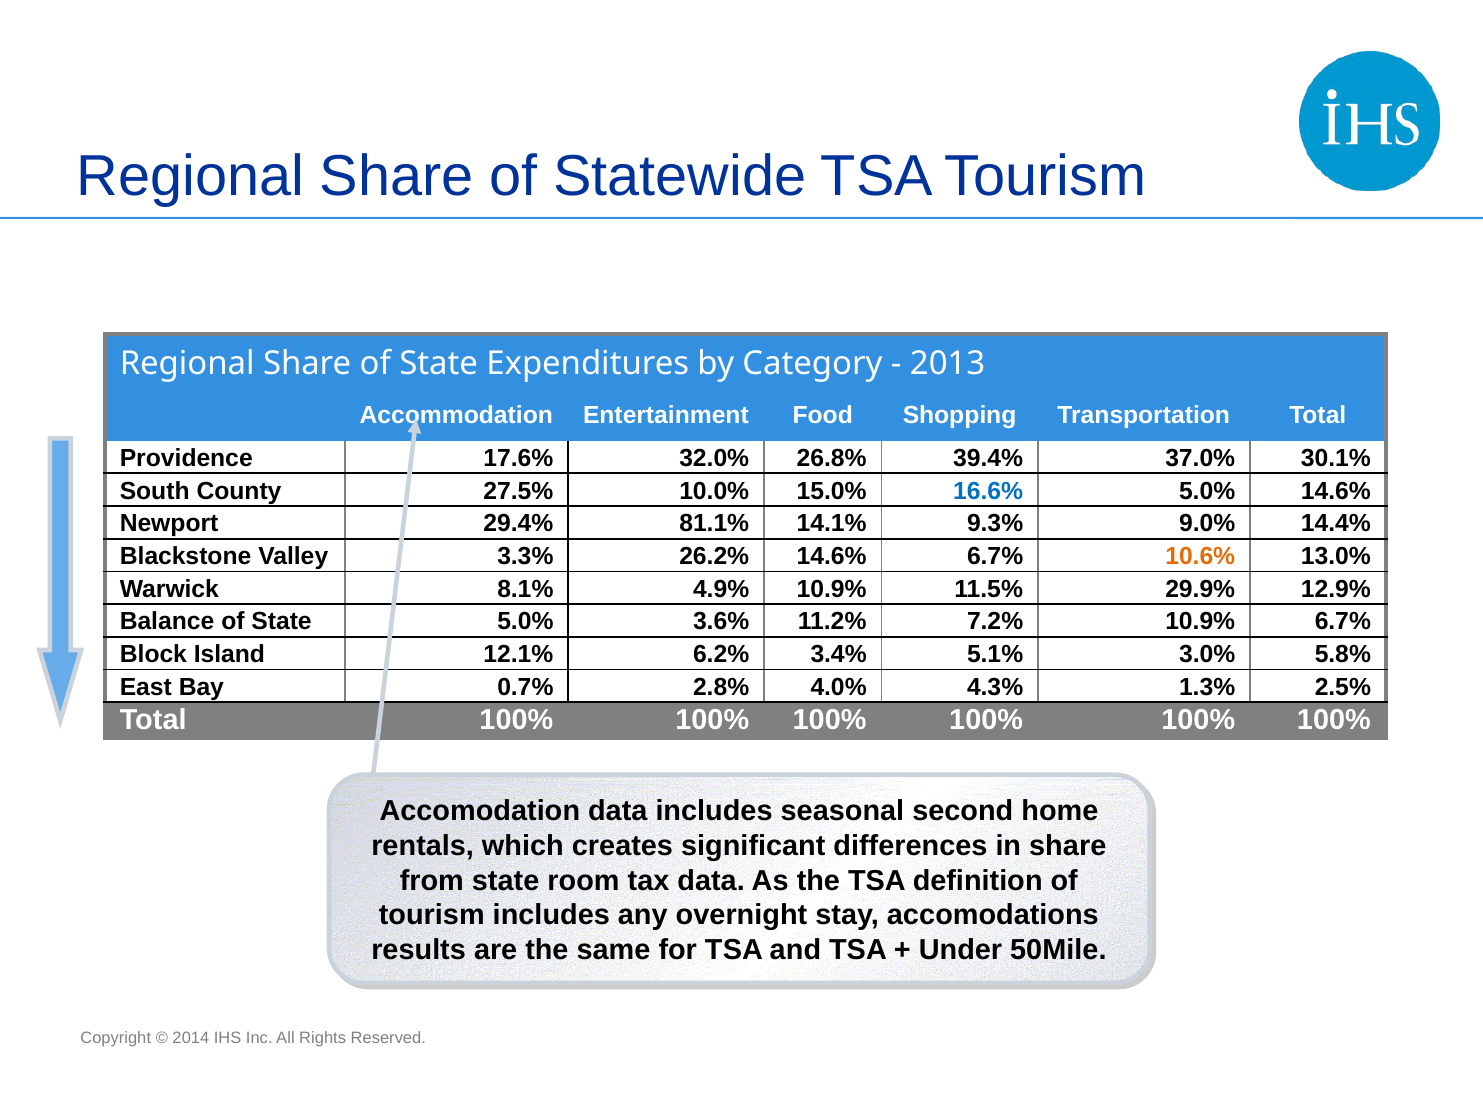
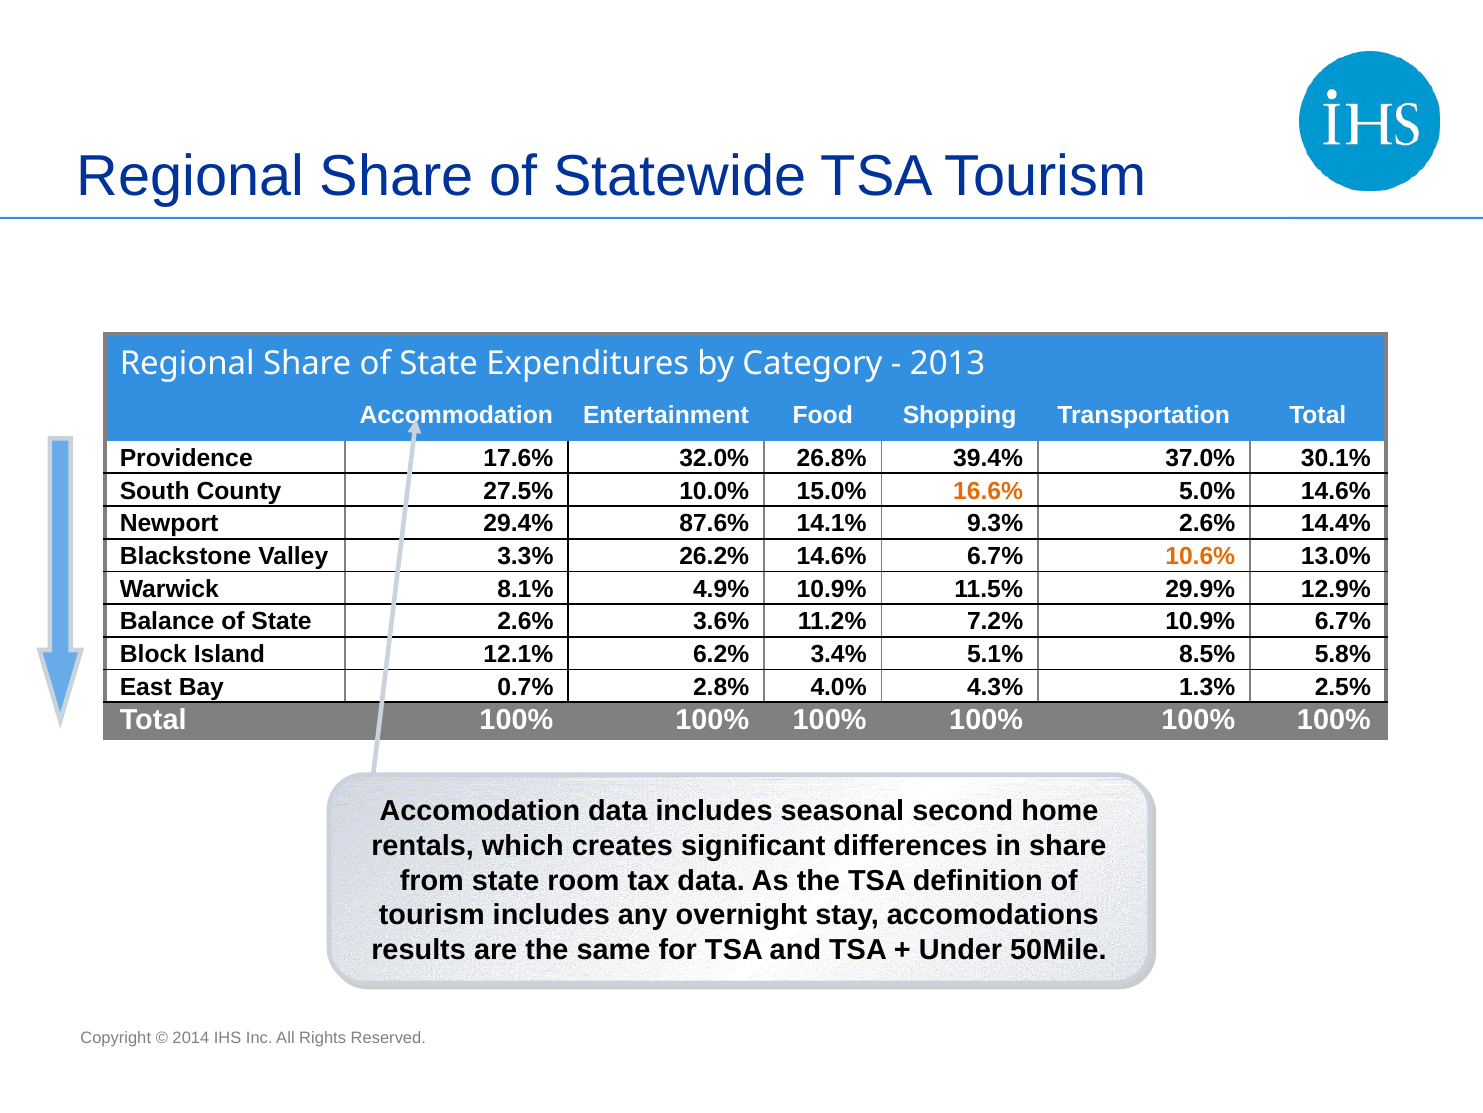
16.6% colour: blue -> orange (988, 491)
81.1%: 81.1% -> 87.6% (714, 523)
9.3% 9.0%: 9.0% -> 2.6% (1207, 523)
State 5.0%: 5.0% -> 2.6% (525, 621)
3.0%: 3.0% -> 8.5% (1207, 654)
